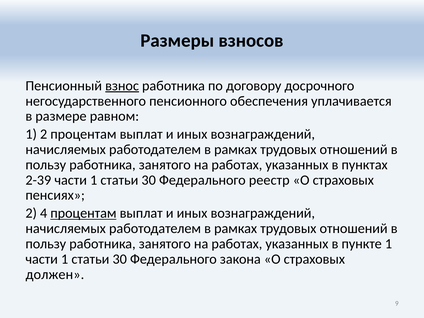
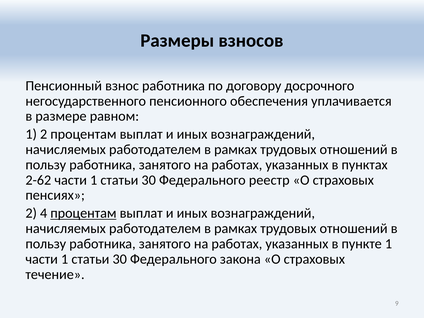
взнос underline: present -> none (122, 86)
2-39: 2-39 -> 2-62 (38, 180)
должен: должен -> течение (55, 274)
